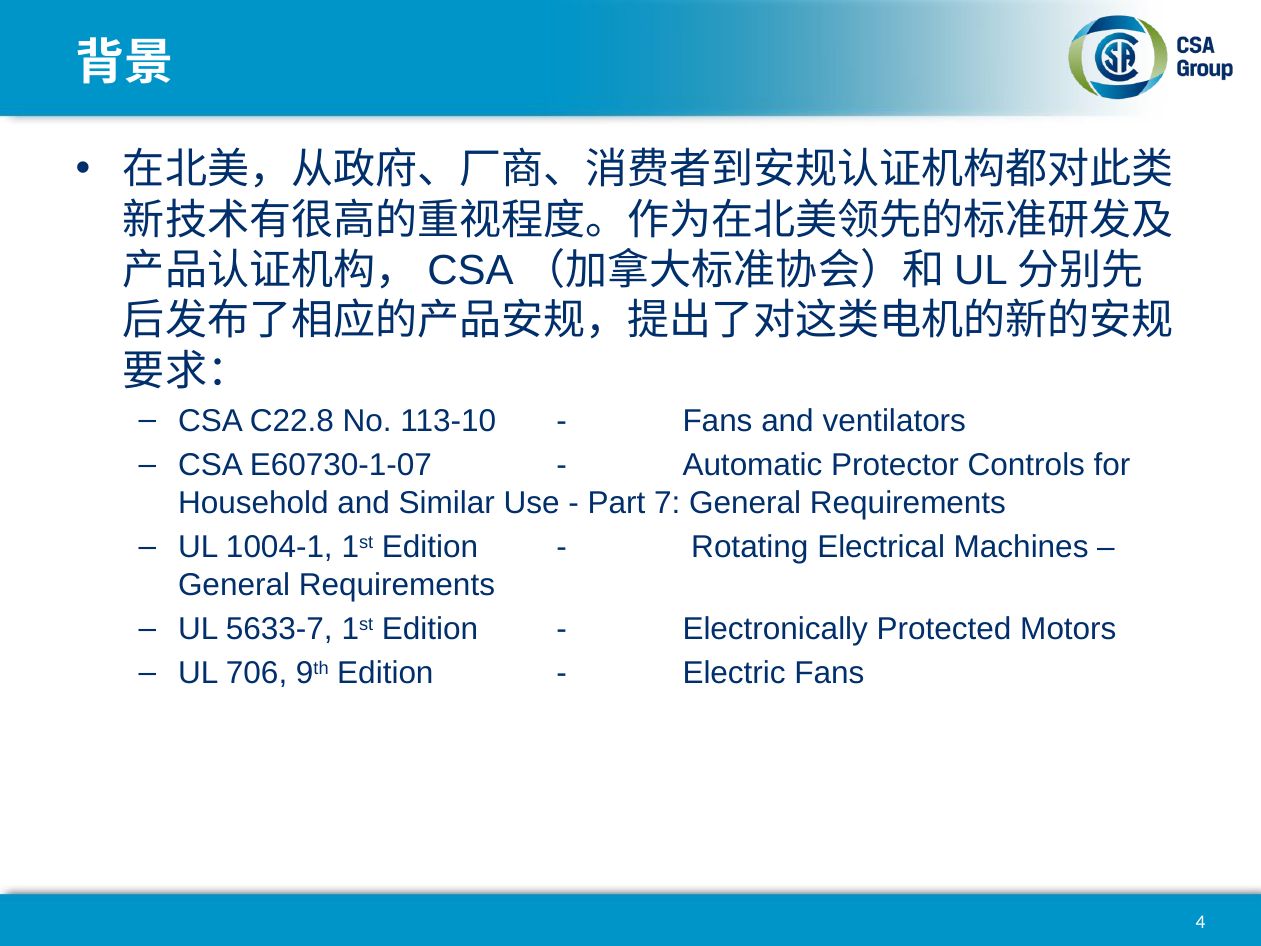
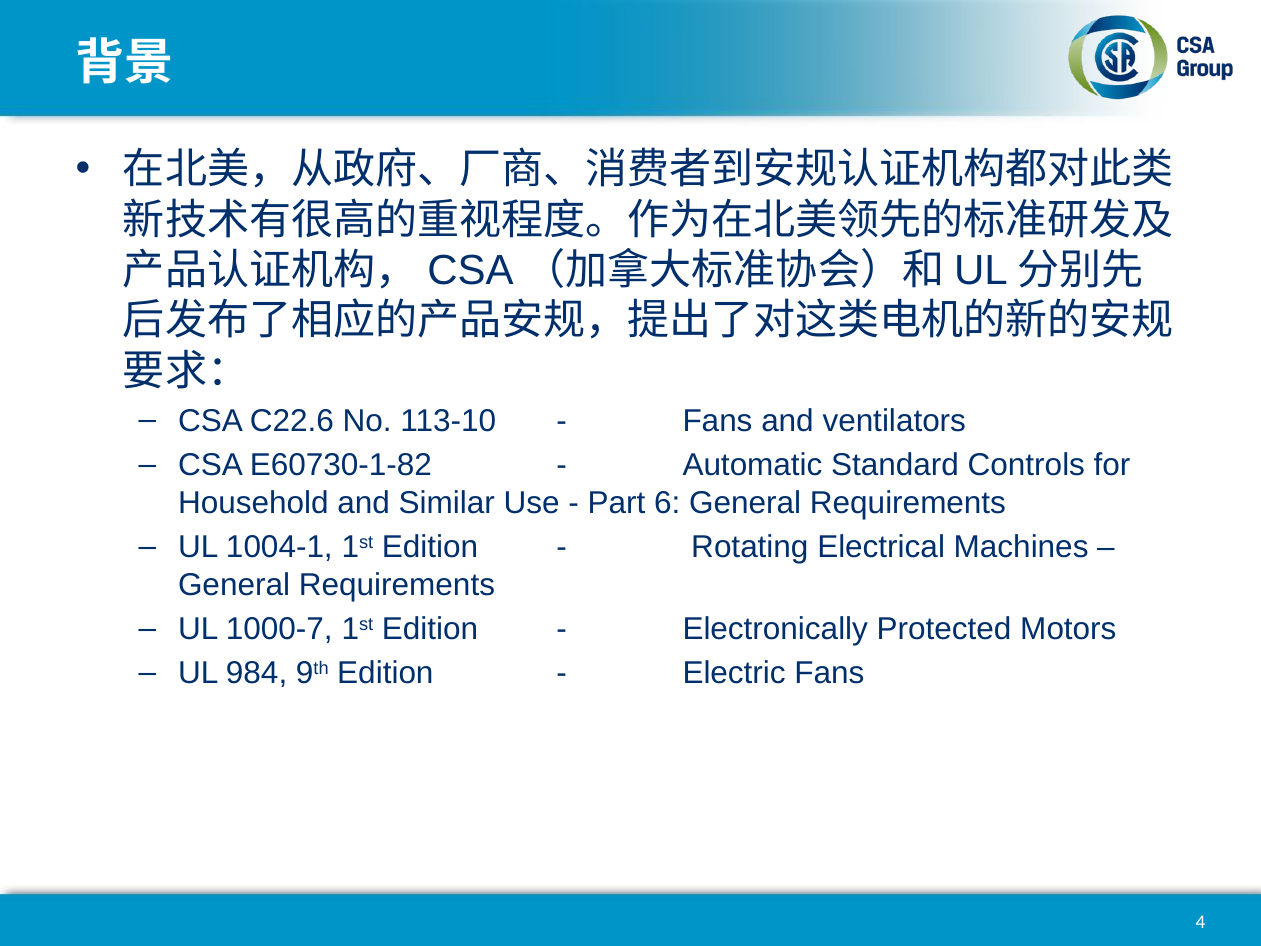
C22.8: C22.8 -> C22.6 (292, 421)
E60730-1-07: E60730-1-07 -> E60730-1-82 (341, 465)
Protector: Protector -> Standard (895, 465)
7: 7 -> 6 (667, 503)
5633-7: 5633-7 -> 1000-7 (279, 629)
706: 706 -> 984 (257, 673)
